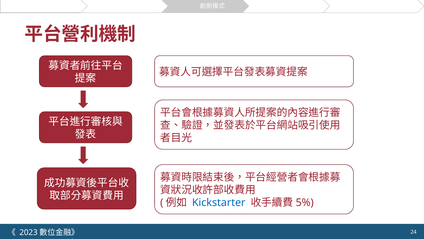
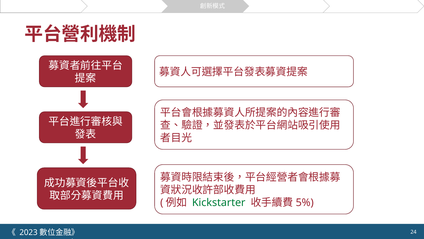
Kickstarter colour: blue -> green (219, 202)
